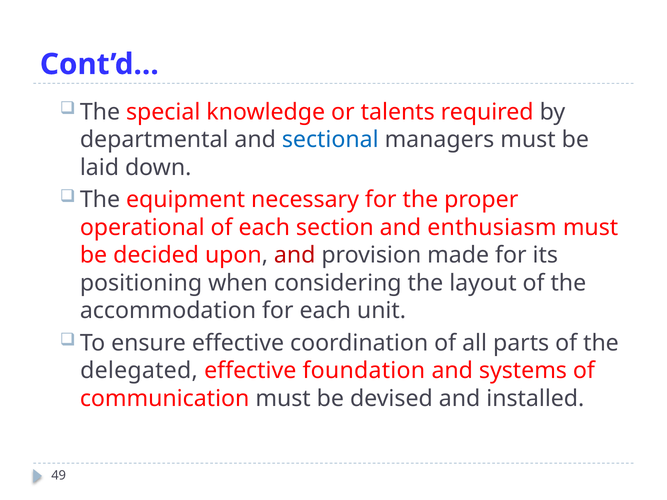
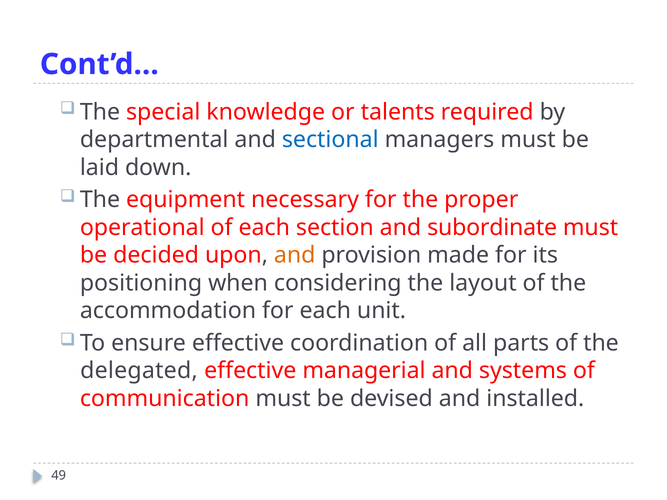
enthusiasm: enthusiasm -> subordinate (492, 228)
and colour: red -> orange (295, 255)
foundation: foundation -> managerial (364, 371)
